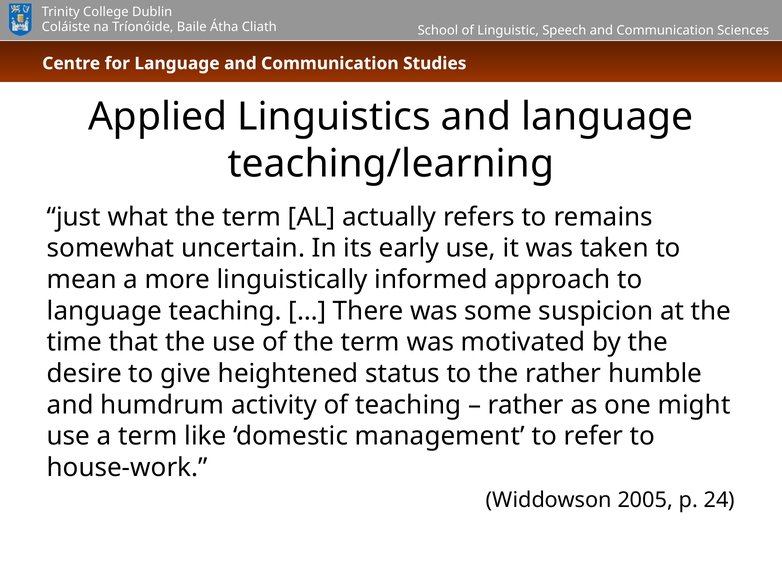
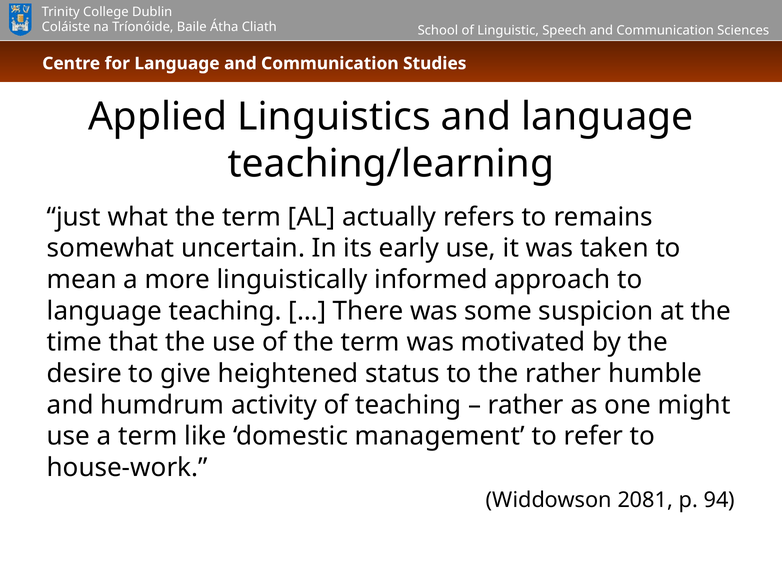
2005: 2005 -> 2081 (645, 500)
24: 24 -> 94 (719, 500)
